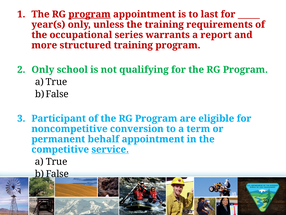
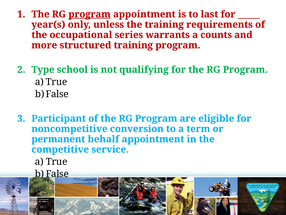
report: report -> counts (216, 35)
Only: Only -> Type (43, 69)
service underline: present -> none (110, 149)
